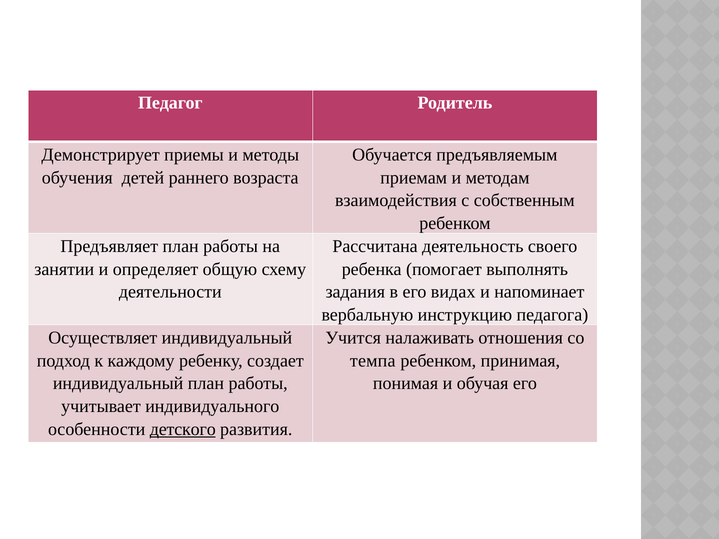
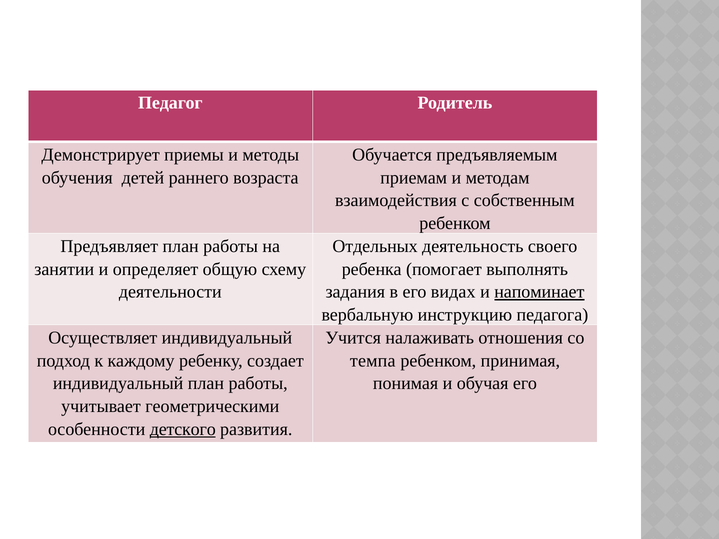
Рассчитана: Рассчитана -> Отдельных (375, 246)
напоминает underline: none -> present (539, 292)
индивидуального: индивидуального -> геометрическими (212, 407)
